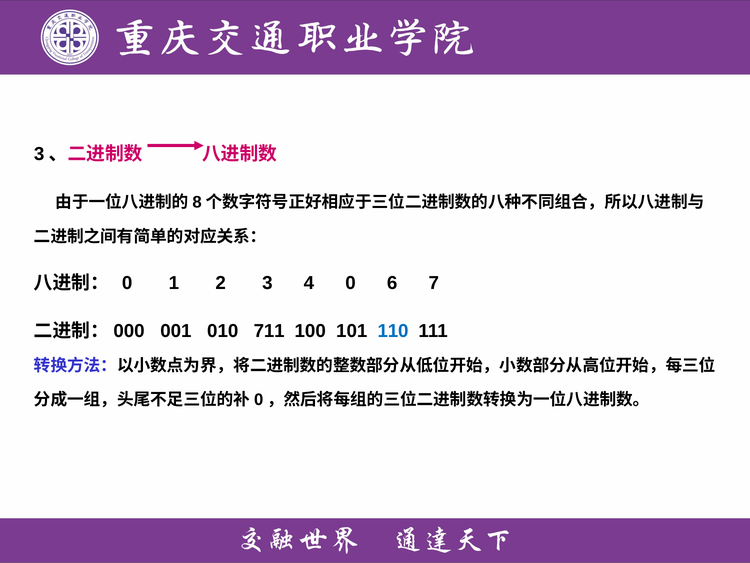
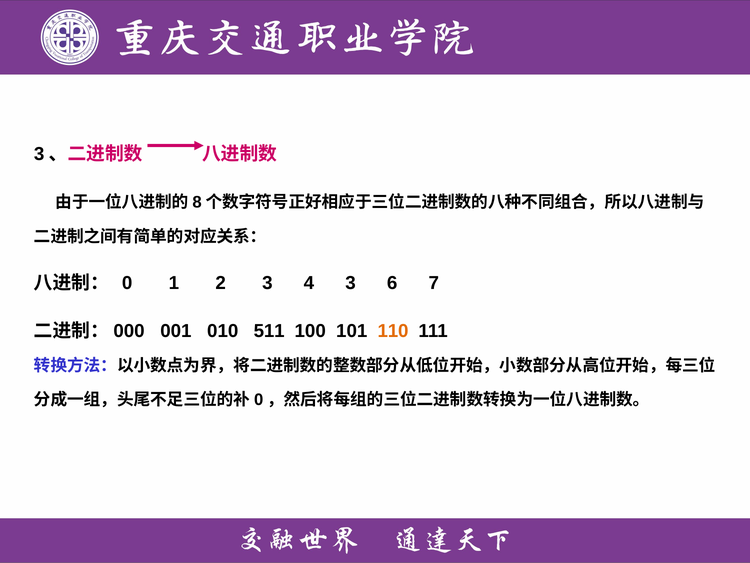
4 0: 0 -> 3 (351, 283)
711: 711 -> 511 (269, 331)
110 colour: blue -> orange (393, 331)
